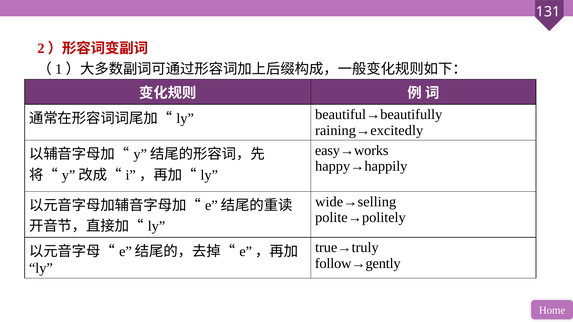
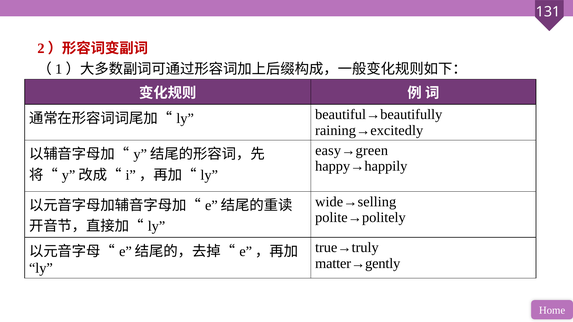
easy→works: easy→works -> easy→green (352, 151)
follow→gently: follow→gently -> matter→gently (358, 264)
